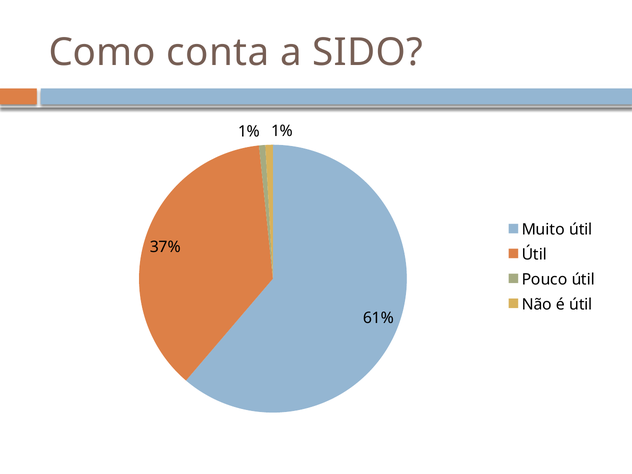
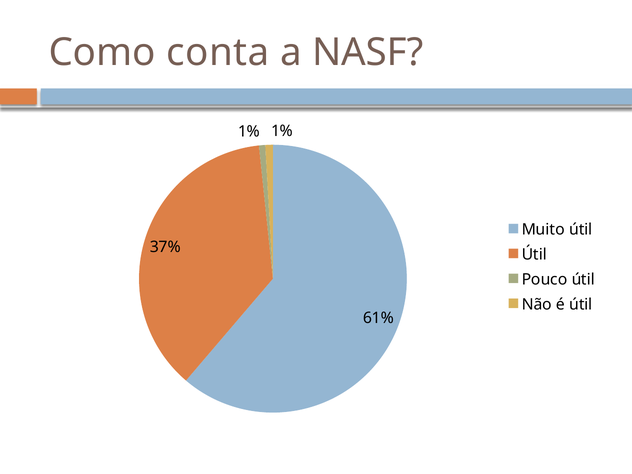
SIDO: SIDO -> NASF (368, 53)
